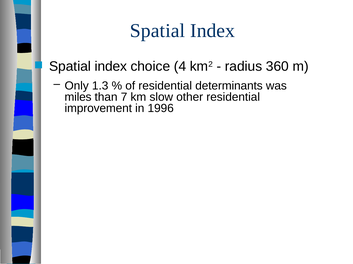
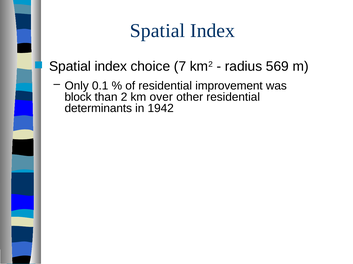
4: 4 -> 7 (180, 67)
360: 360 -> 569 (277, 67)
1.3: 1.3 -> 0.1 (100, 86)
determinants: determinants -> improvement (229, 86)
miles: miles -> block (78, 97)
7: 7 -> 2 (124, 97)
slow: slow -> over (161, 97)
improvement: improvement -> determinants (98, 109)
1996: 1996 -> 1942 (161, 109)
